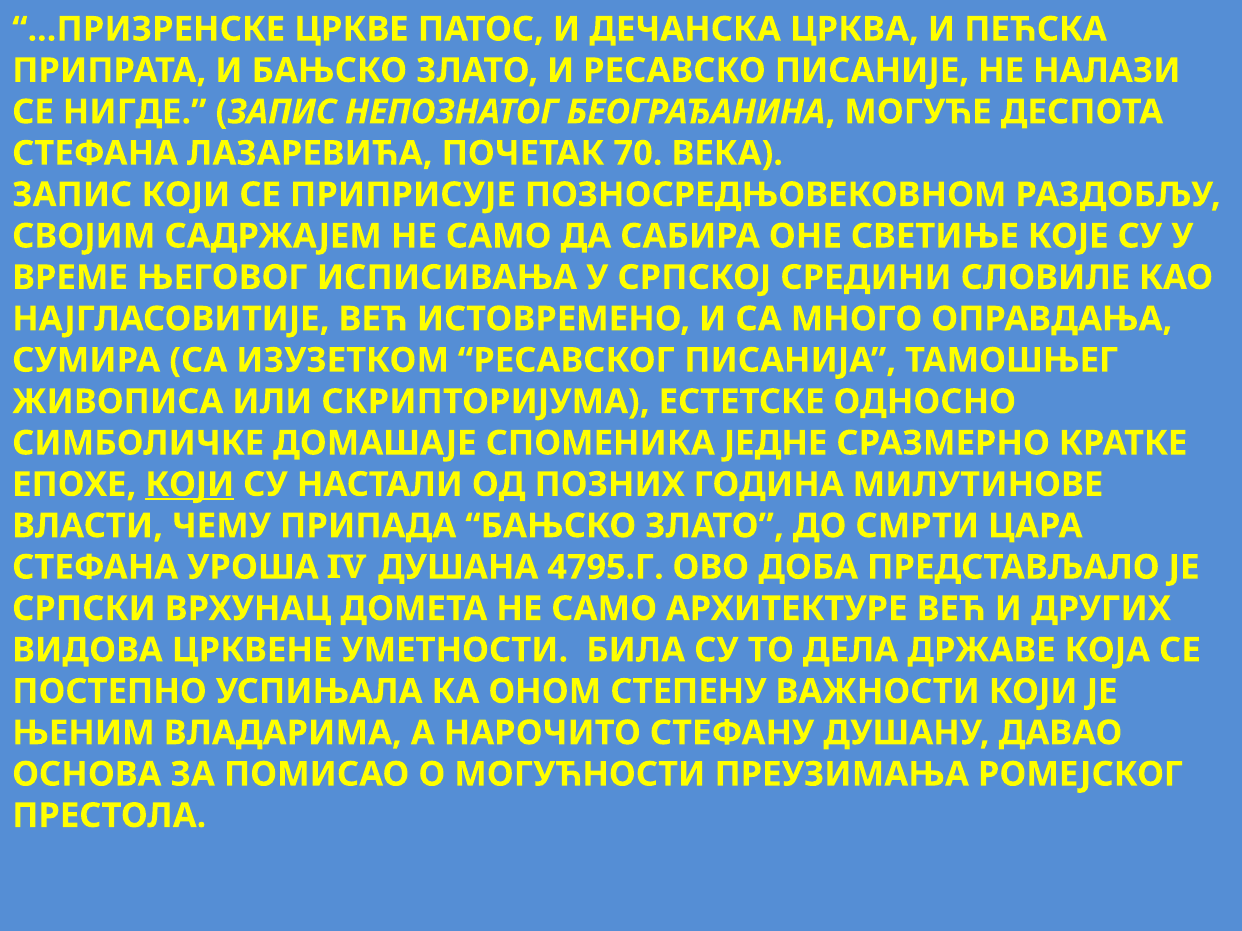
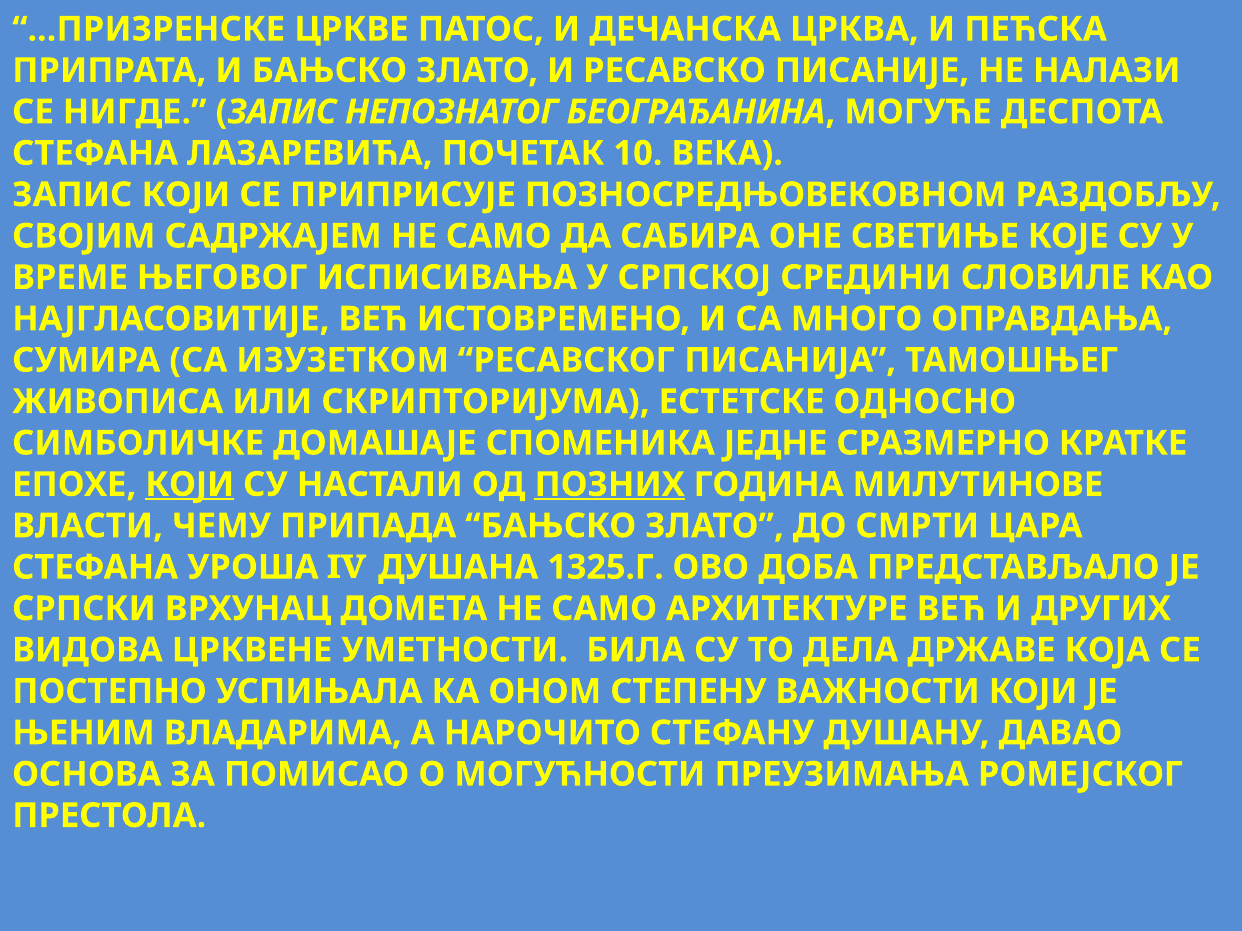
70: 70 -> 10 (638, 153)
ПОЗНИХ underline: none -> present (610, 485)
4795.Г: 4795.Г -> 1325.Г (606, 568)
